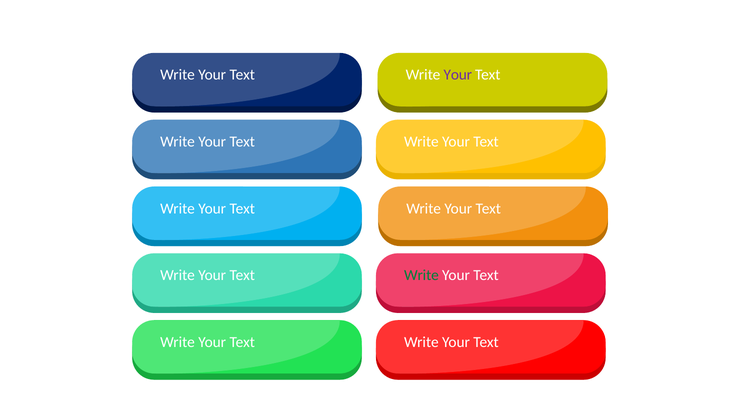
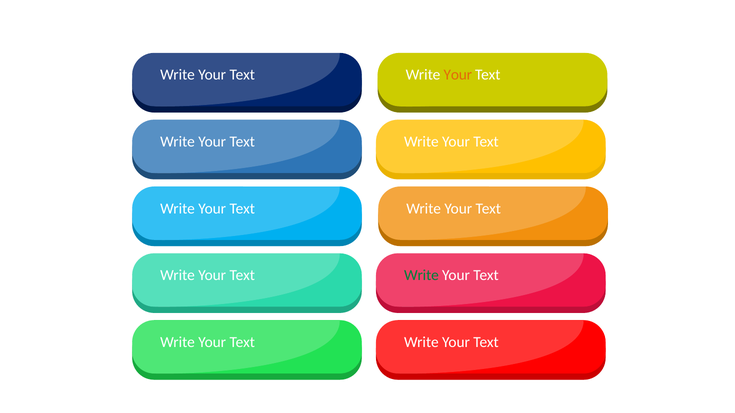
Your colour: purple -> orange (458, 75)
